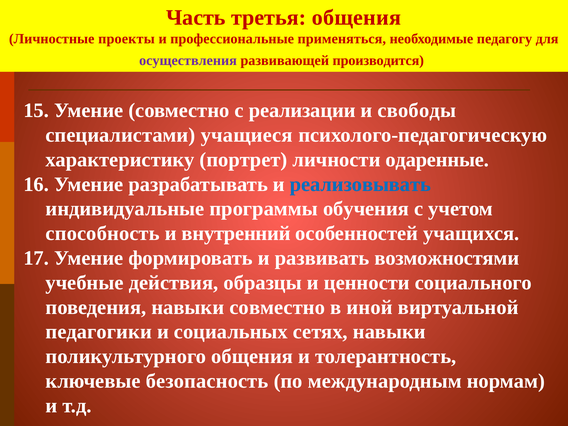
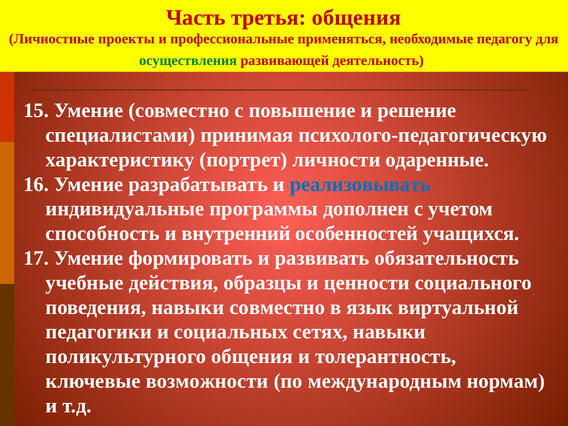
осуществления colour: purple -> green (188, 61)
производится: производится -> деятельность (378, 61)
реализации: реализации -> повышение (302, 110)
свободы: свободы -> решение (417, 110)
учащиеся: учащиеся -> принимая (247, 135)
обучения: обучения -> дополнен (366, 209)
возможностями: возможностями -> обязательность (447, 258)
иной: иной -> язык (370, 307)
безопасность: безопасность -> возможности (207, 381)
